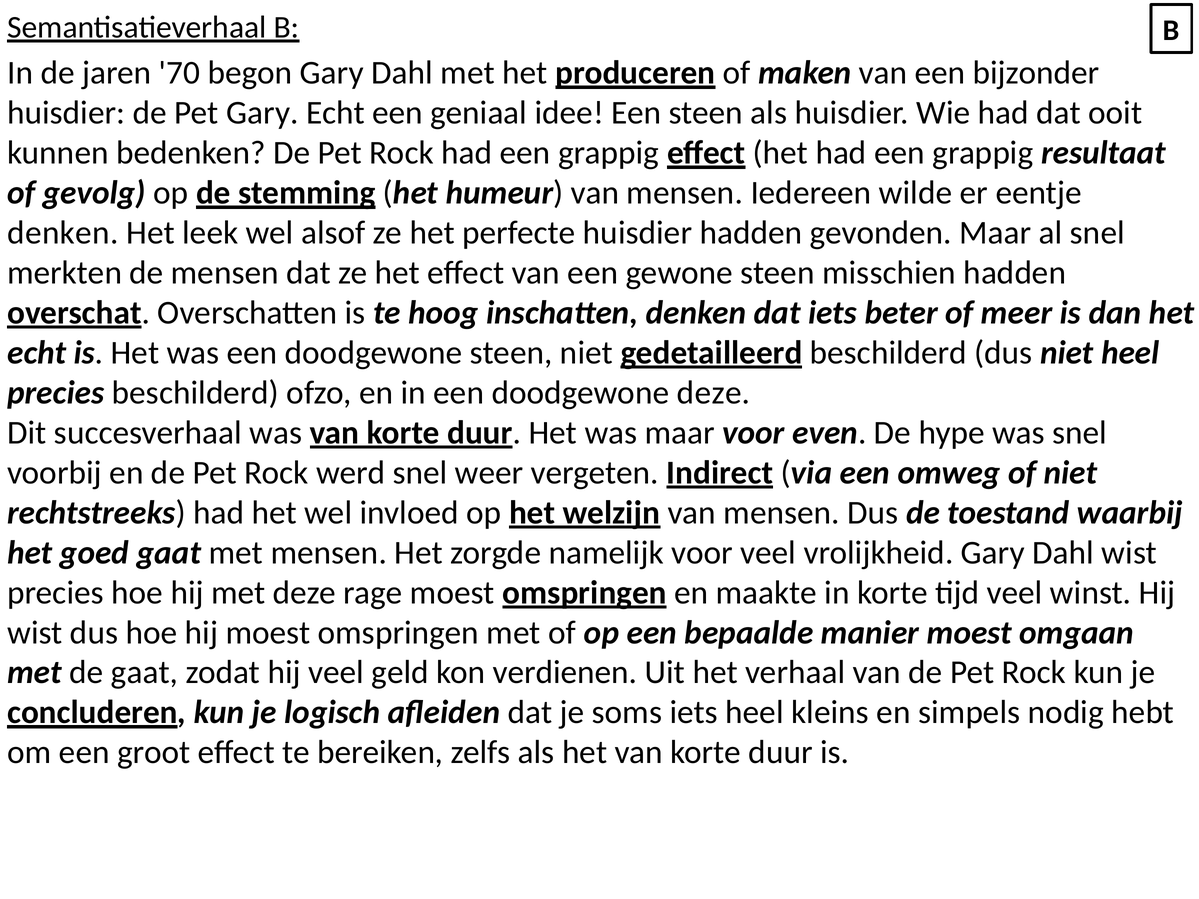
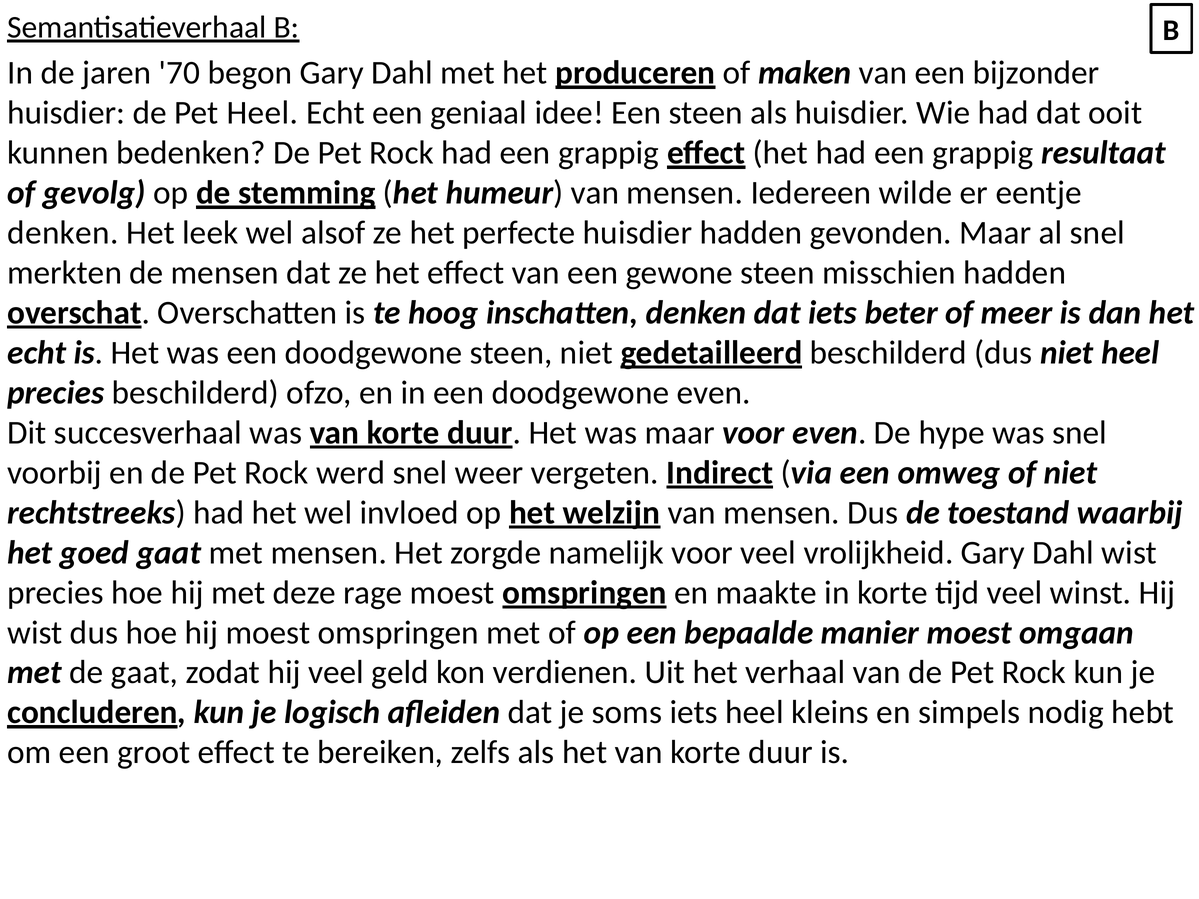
Pet Gary: Gary -> Heel (262, 113)
doodgewone deze: deze -> even (714, 393)
